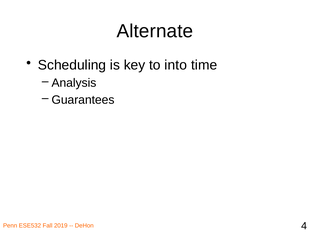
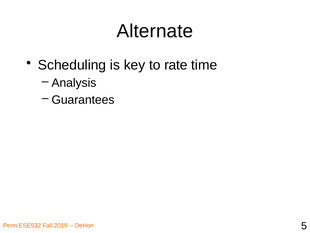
into: into -> rate (176, 65)
4: 4 -> 5 (304, 225)
